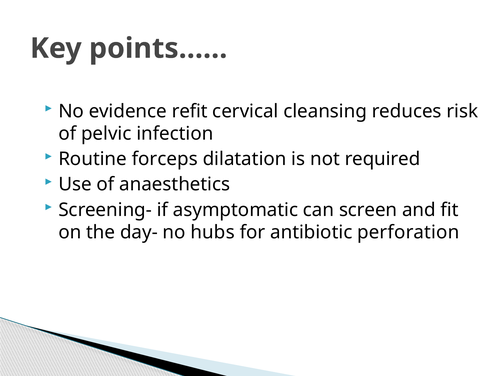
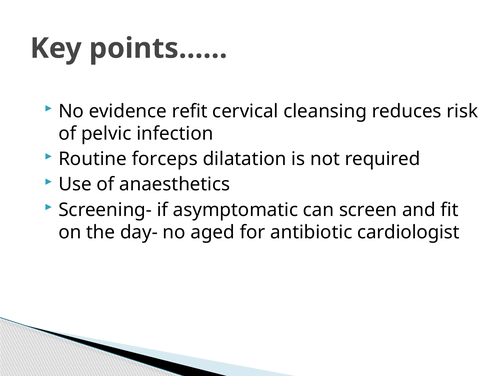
hubs: hubs -> aged (213, 232)
perforation: perforation -> cardiologist (408, 232)
